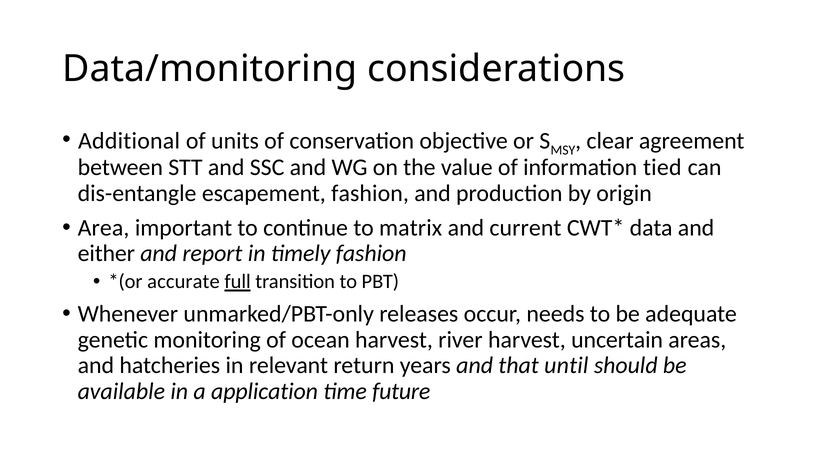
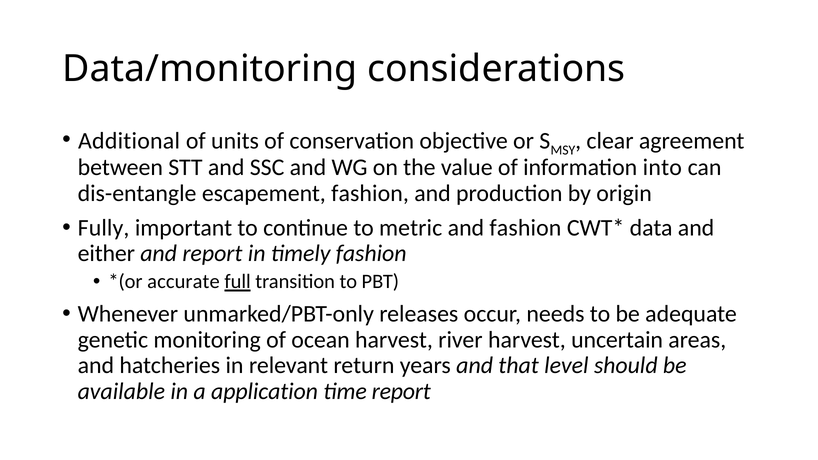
tied: tied -> into (662, 168)
Area: Area -> Fully (104, 228)
matrix: matrix -> metric (411, 228)
and current: current -> fashion (525, 228)
until: until -> level (566, 366)
time future: future -> report (401, 391)
